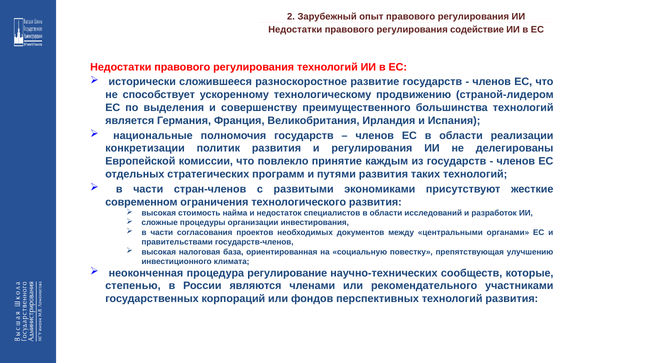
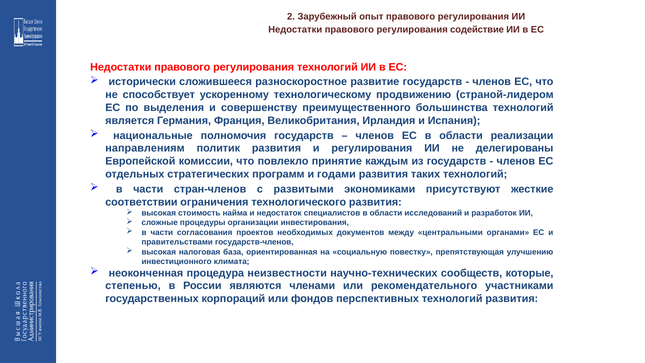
конкретизации: конкретизации -> направлениям (145, 148)
путями: путями -> годами (336, 174)
современном: современном -> соответствии (141, 202)
регулирование: регулирование -> неизвестности (287, 273)
